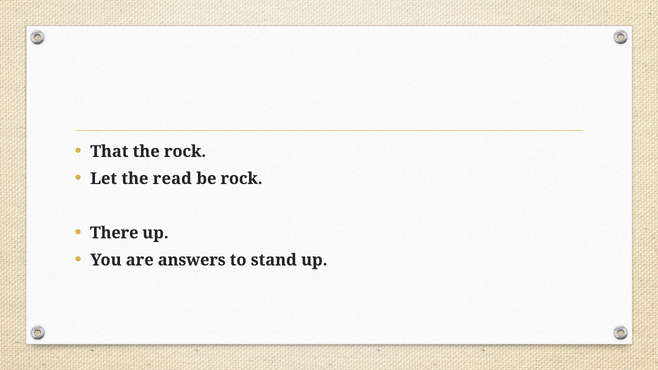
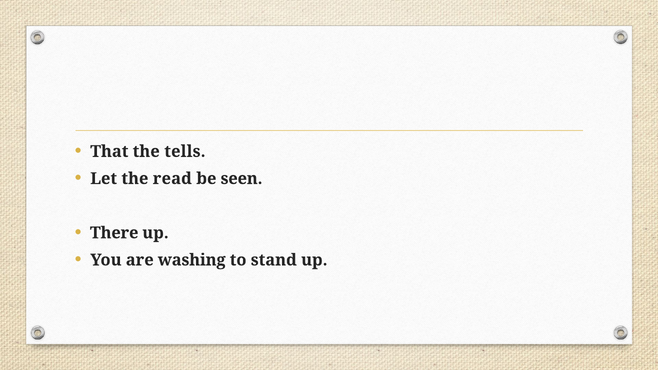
the rock: rock -> tells (185, 151)
be rock: rock -> seen (242, 179)
answers: answers -> washing (192, 260)
